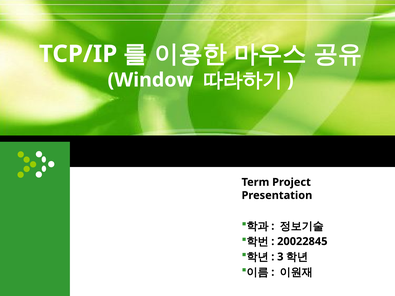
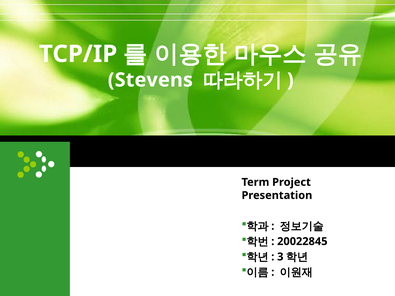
Window: Window -> Stevens (150, 80)
